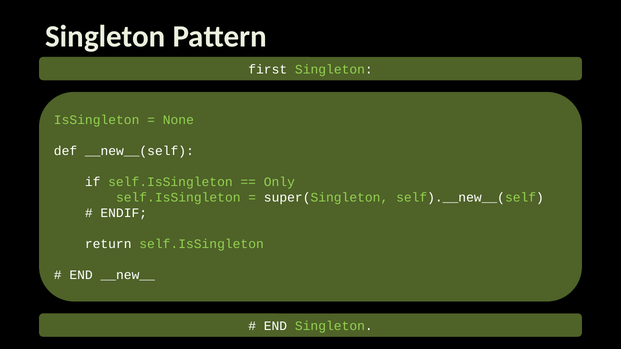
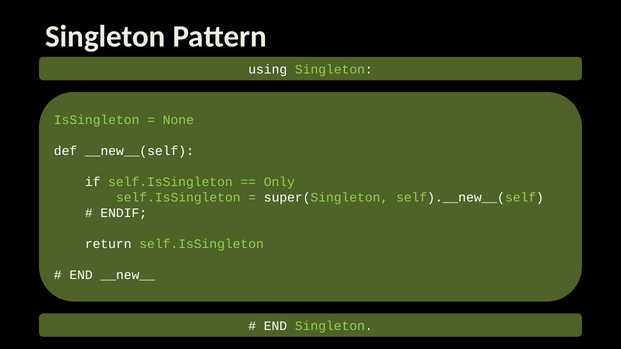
first: first -> using (268, 70)
